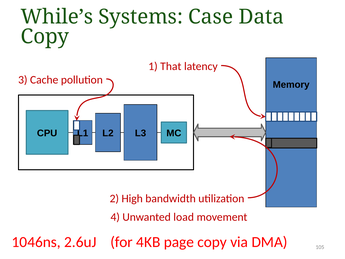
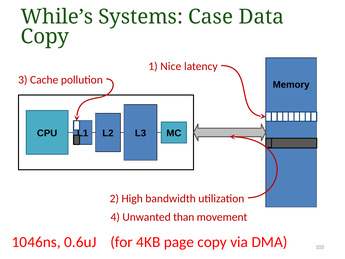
That: That -> Nice (171, 66)
load: load -> than (184, 217)
2.6uJ: 2.6uJ -> 0.6uJ (80, 242)
